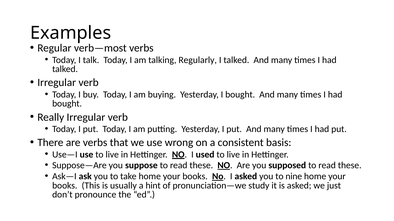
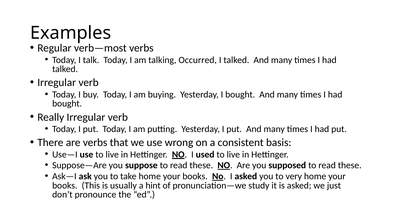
Regularly: Regularly -> Occurred (198, 60)
nine: nine -> very (294, 177)
